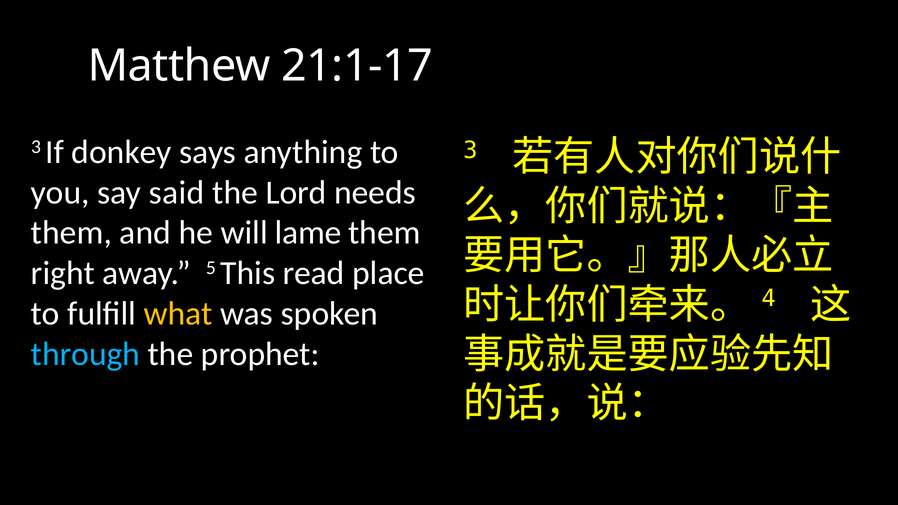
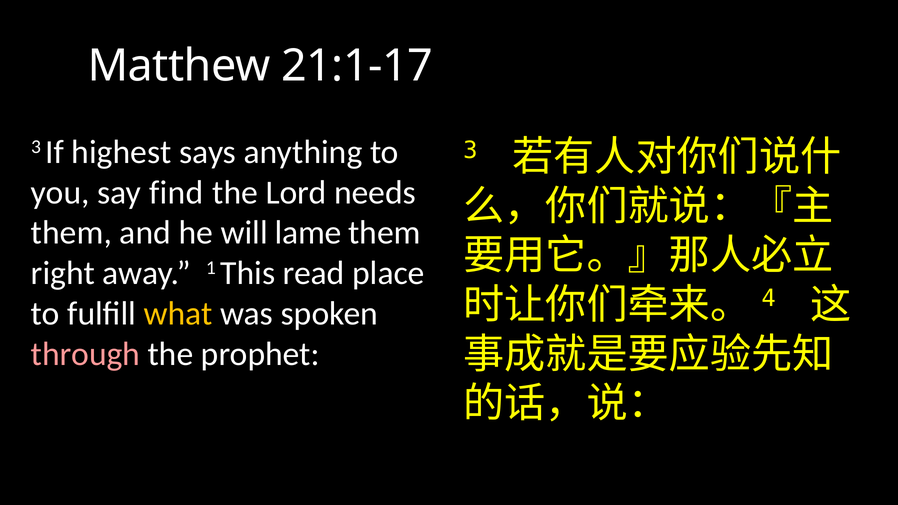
donkey: donkey -> highest (122, 152)
said: said -> find (176, 193)
5: 5 -> 1 (211, 268)
through colour: light blue -> pink (86, 354)
